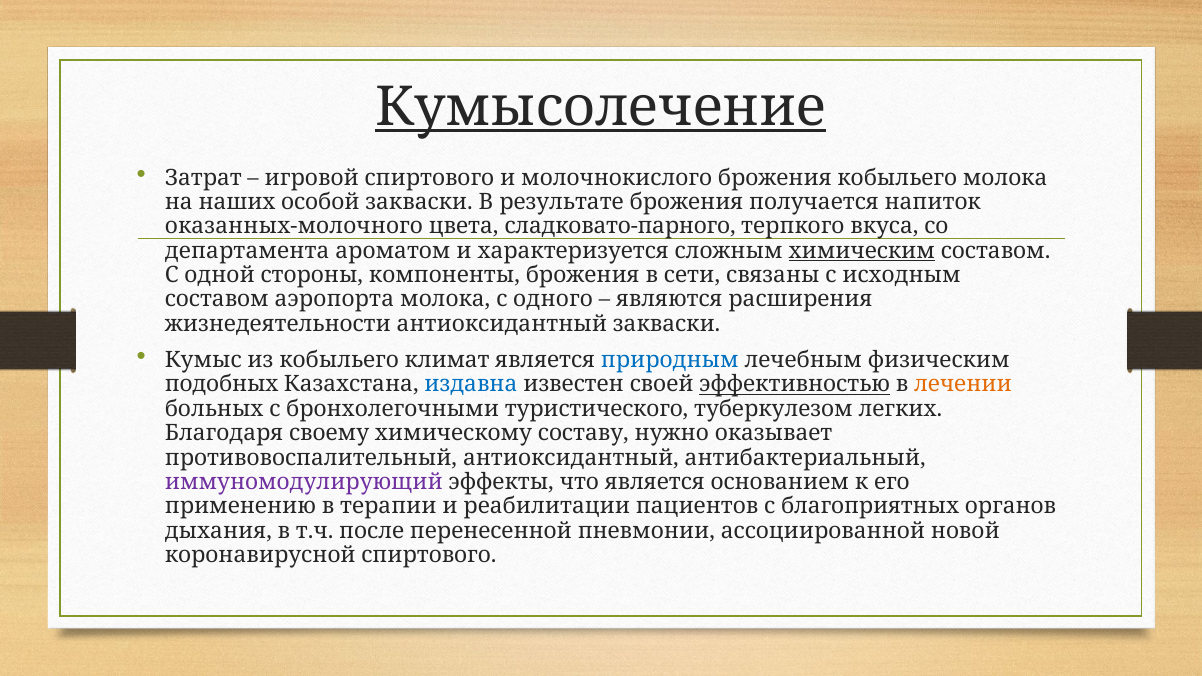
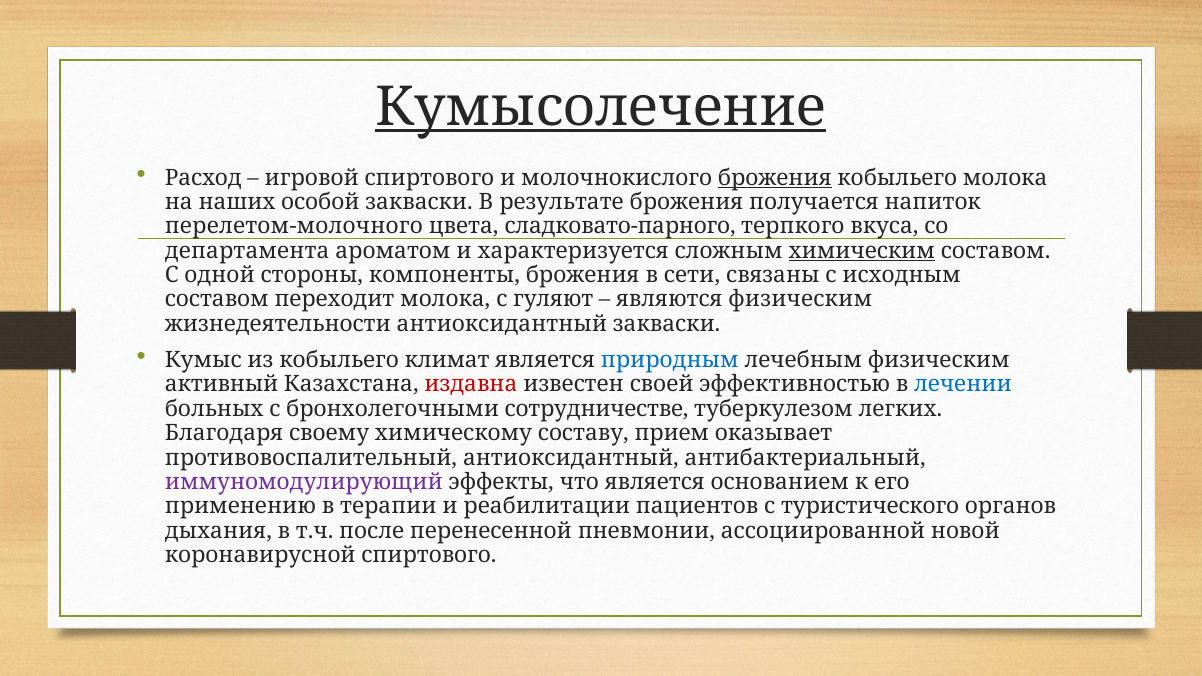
Затрат: Затрат -> Расход (203, 178)
брожения underline: none -> present (775, 178)
оказанных-молочного: оказанных-молочного -> перелетом-молочного (294, 226)
аэропорта: аэропорта -> переходит (335, 299)
одного: одного -> гуляют (553, 299)
являются расширения: расширения -> физическим (800, 299)
подобных: подобных -> активный (222, 385)
издавна colour: blue -> red (471, 385)
эффективностью underline: present -> none (795, 385)
лечении colour: orange -> blue (963, 385)
туристического: туристического -> сотрудничестве (597, 409)
нужно: нужно -> прием (672, 433)
благоприятных: благоприятных -> туристического (870, 506)
